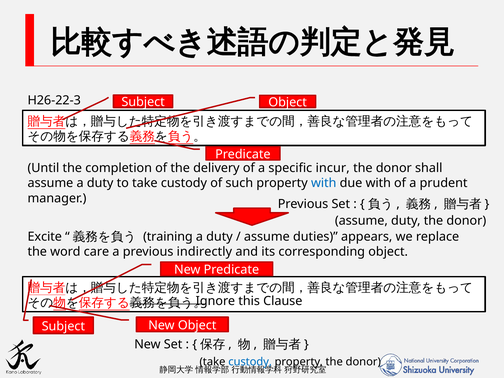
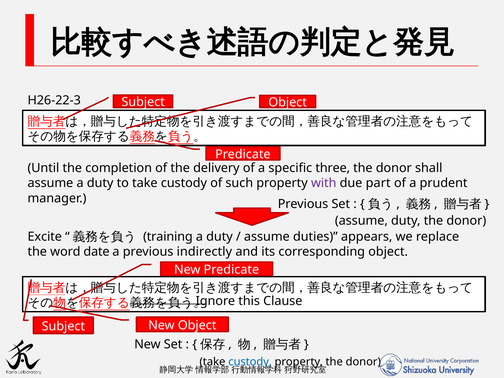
incur: incur -> three (333, 168)
with colour: blue -> purple (324, 183)
due with: with -> part (378, 183)
care: care -> date (97, 252)
